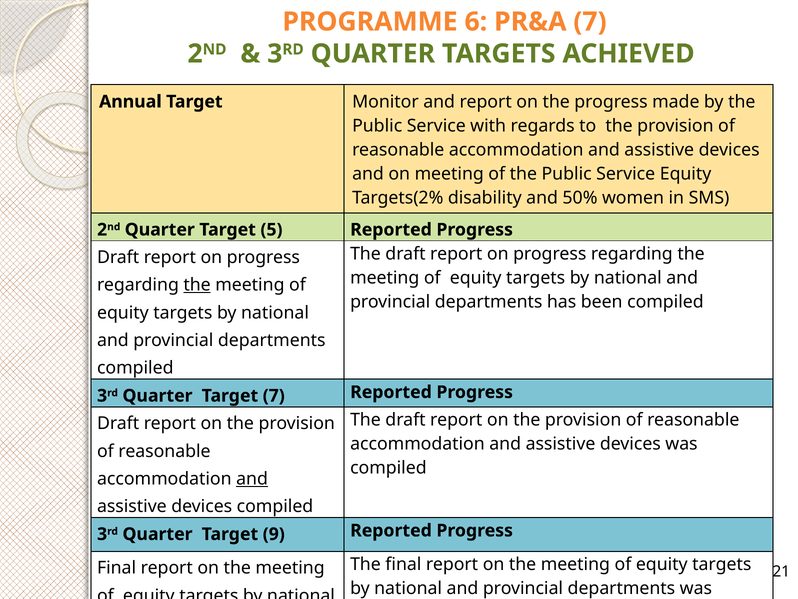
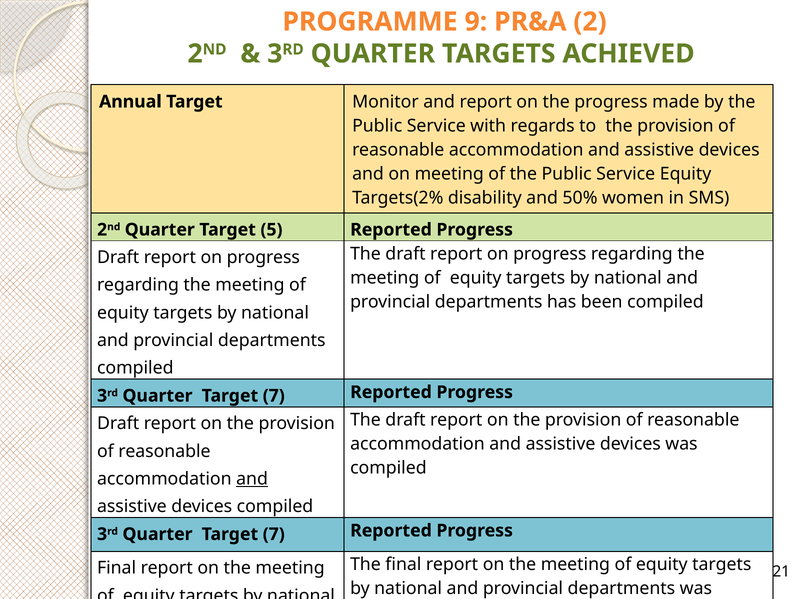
6: 6 -> 9 (476, 22)
PR&A 7: 7 -> 2 (590, 22)
the underline: present -> none (197, 285)
9: 9 -> 7 (274, 534)
